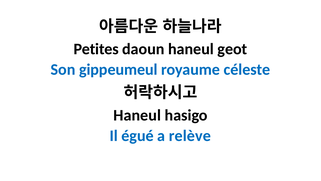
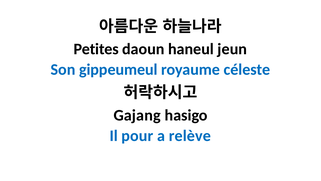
geot: geot -> jeun (232, 49)
Haneul: Haneul -> Gajang (137, 115)
égué: égué -> pour (137, 135)
